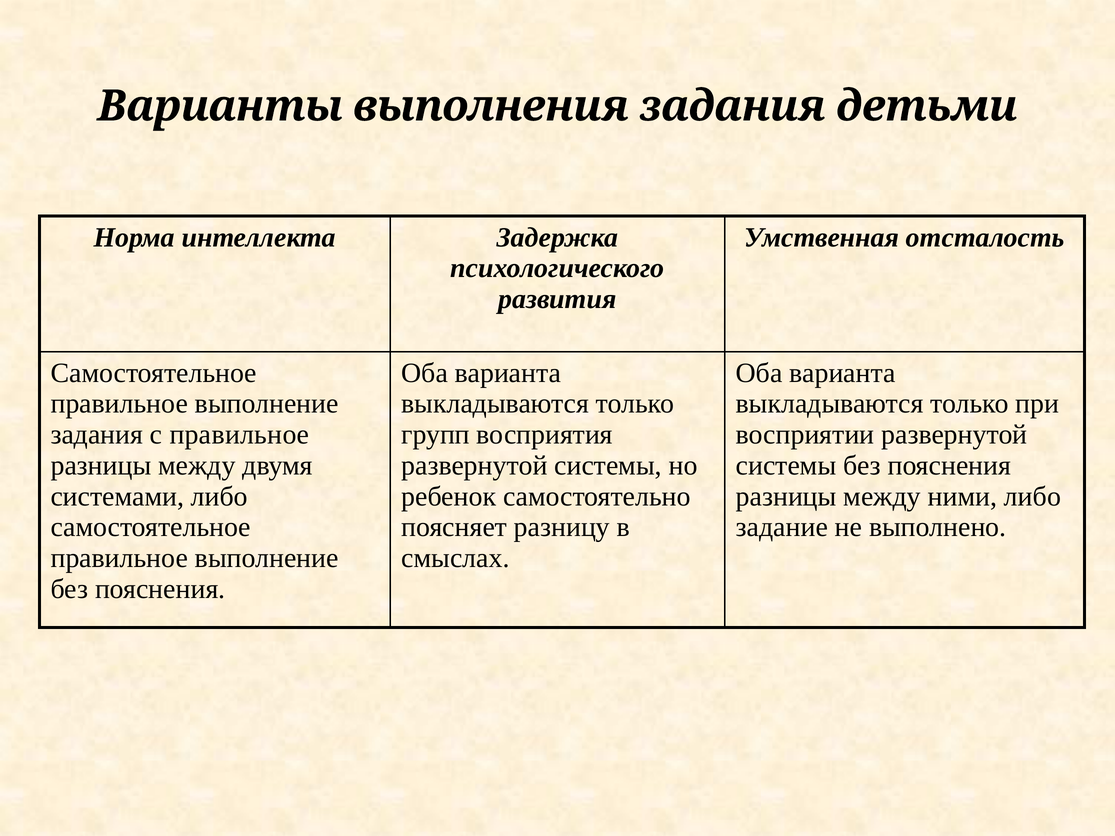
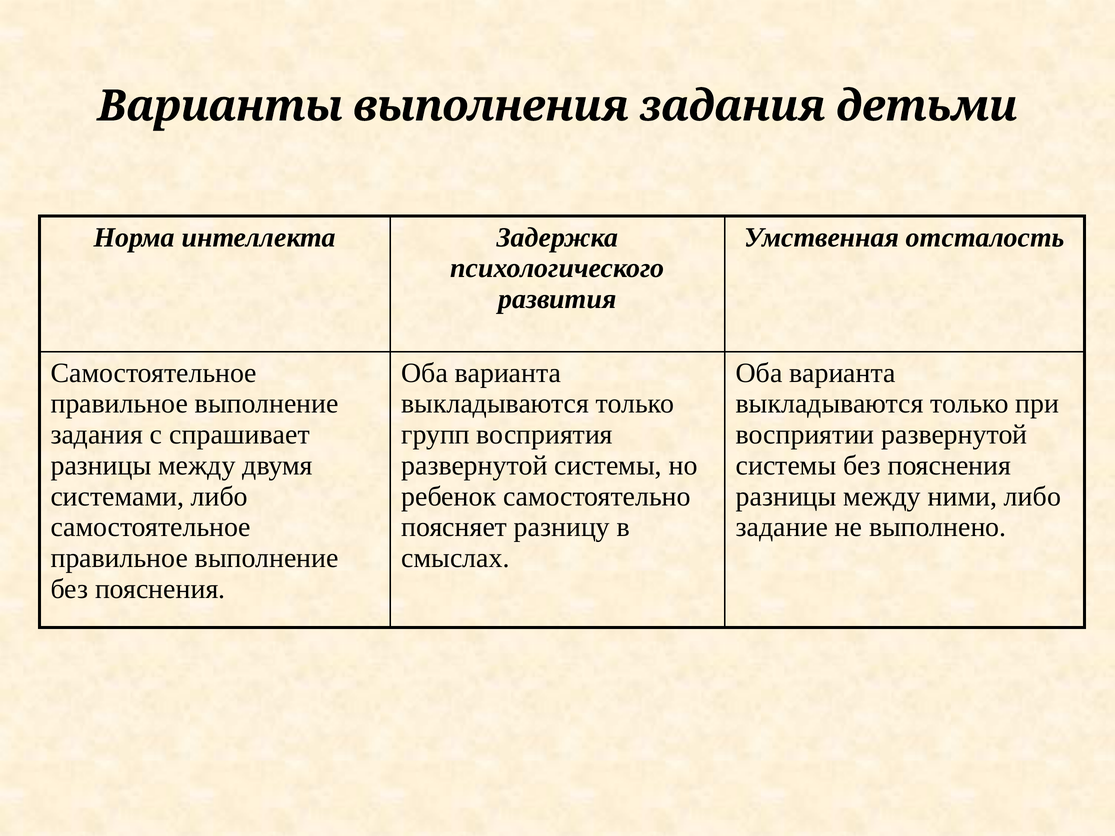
с правильное: правильное -> спрашивает (239, 435)
